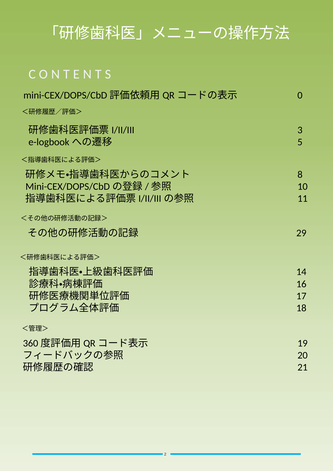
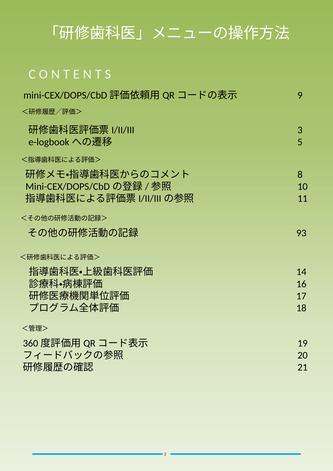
0: 0 -> 9 (300, 95)
29: 29 -> 93 (301, 233)
